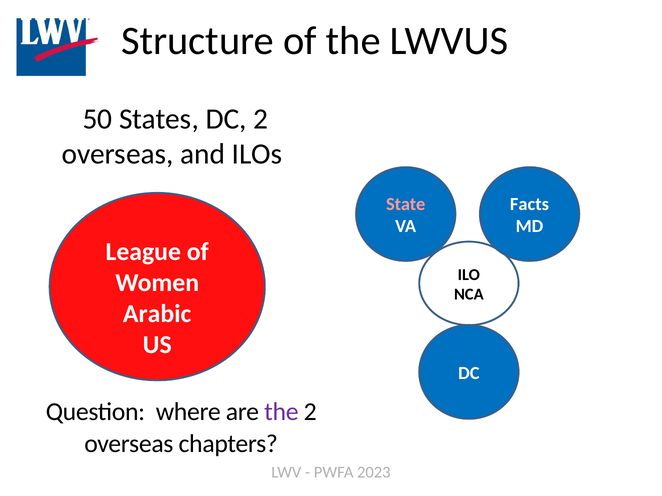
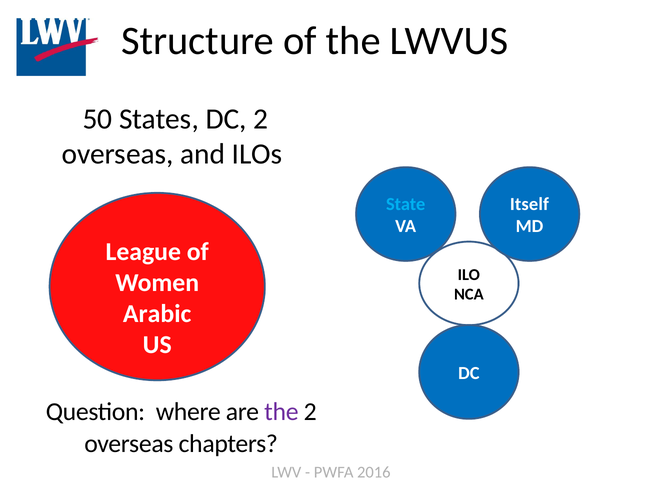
State colour: pink -> light blue (406, 204)
Facts: Facts -> Itself (529, 204)
2023: 2023 -> 2016 (374, 473)
